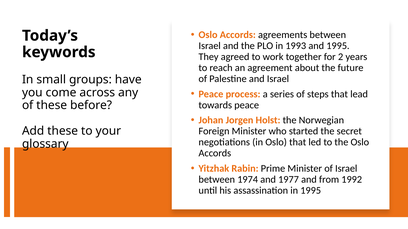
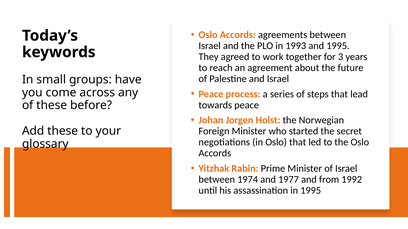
2: 2 -> 3 (341, 57)
